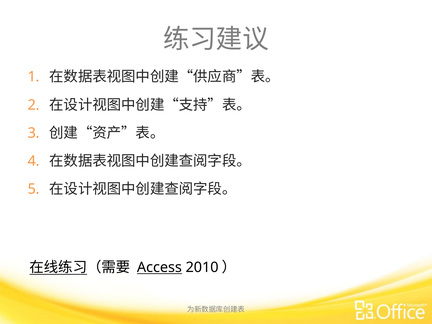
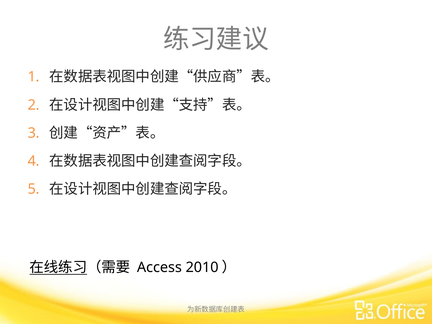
Access underline: present -> none (159, 267)
